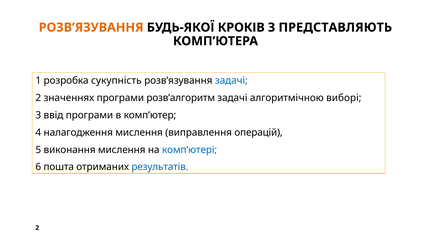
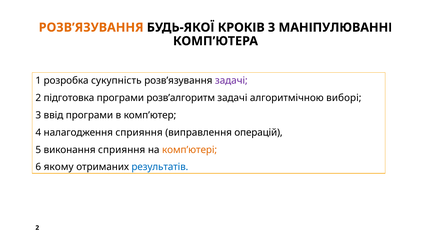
ПРЕДСТАВЛЯЮТЬ: ПРЕДСТАВЛЯЮТЬ -> МАНІПУЛЮВАННІ (335, 27)
задачі colour: blue -> purple (231, 80)
значеннях: значеннях -> підготовка (69, 98)
налагодження мислення: мислення -> сприяння (139, 132)
виконання мислення: мислення -> сприяння (122, 149)
комп’ютері colour: blue -> orange (190, 149)
пошта: пошта -> якому (59, 167)
